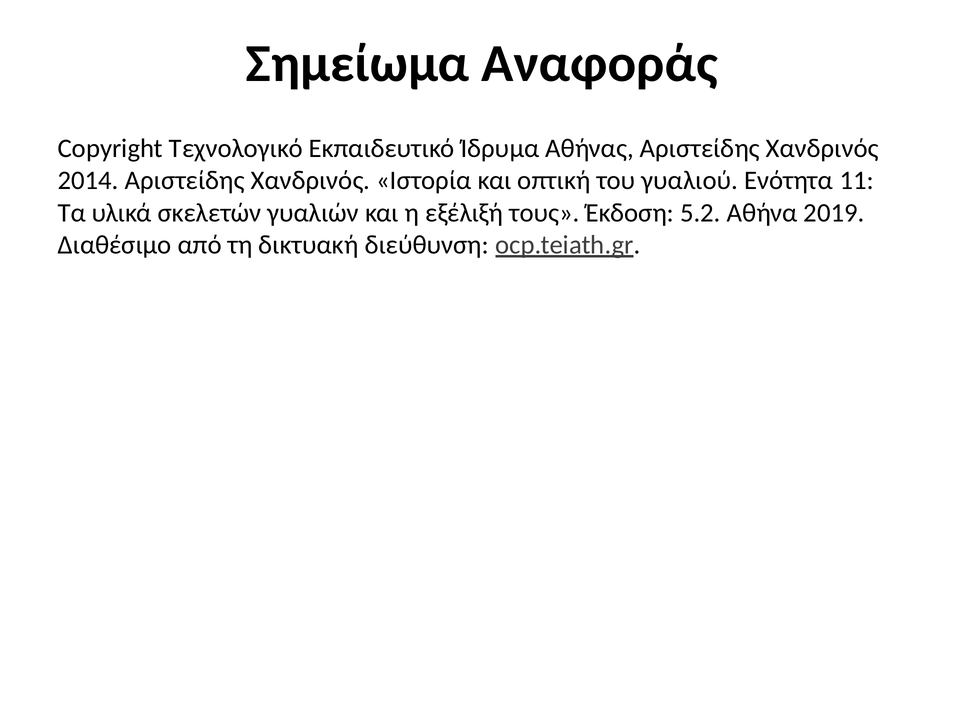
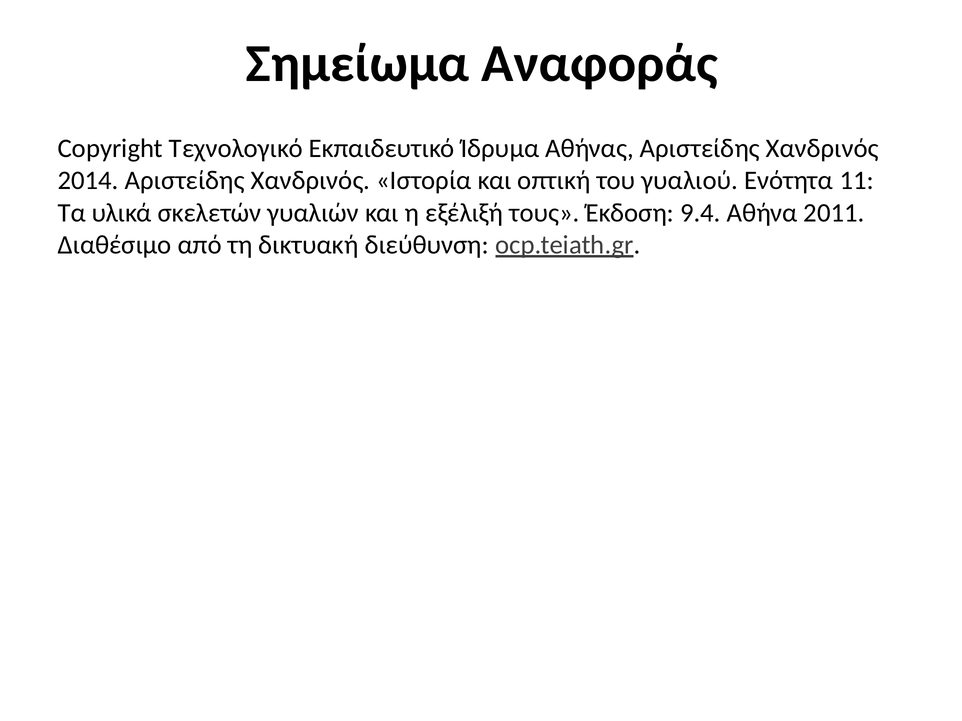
5.2: 5.2 -> 9.4 (700, 213)
2019: 2019 -> 2011 (834, 213)
